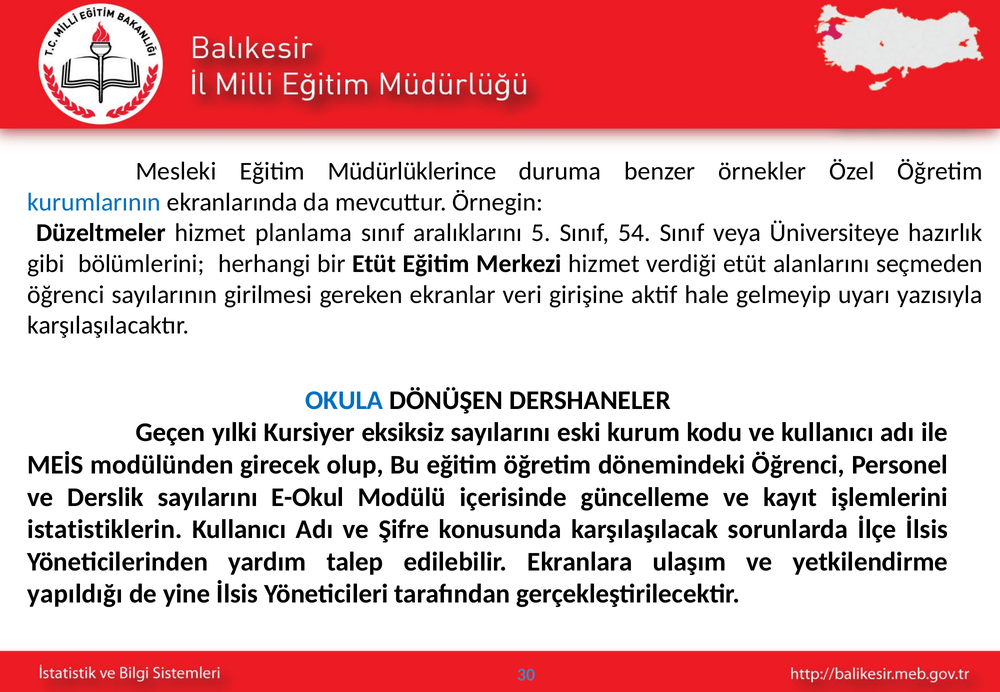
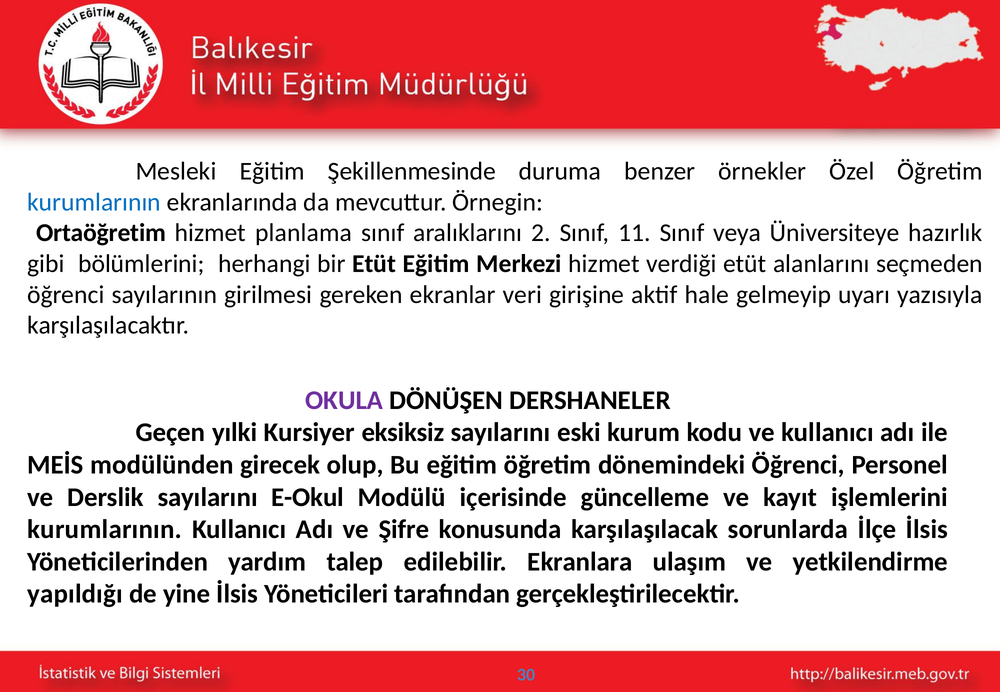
Müdürlüklerince: Müdürlüklerince -> Şekillenmesinde (412, 172)
Düzeltmeler: Düzeltmeler -> Ortaöğretim (101, 233)
5: 5 -> 2 (541, 233)
54: 54 -> 11 (634, 233)
OKULA colour: blue -> purple (344, 400)
istatistiklerin: istatistiklerin -> kurumlarının (105, 530)
